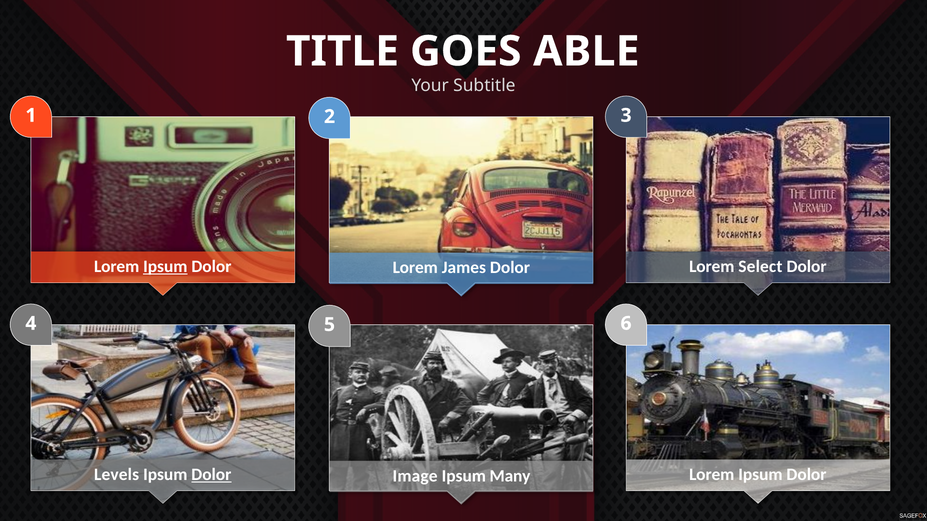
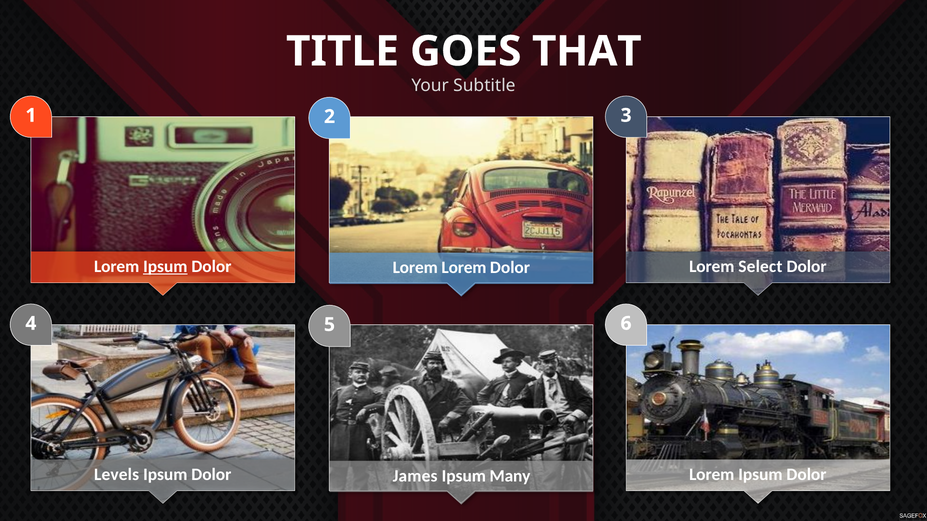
ABLE: ABLE -> THAT (587, 51)
Lorem James: James -> Lorem (464, 268)
Dolor underline: present -> none (211, 475)
Image: Image -> James (415, 476)
